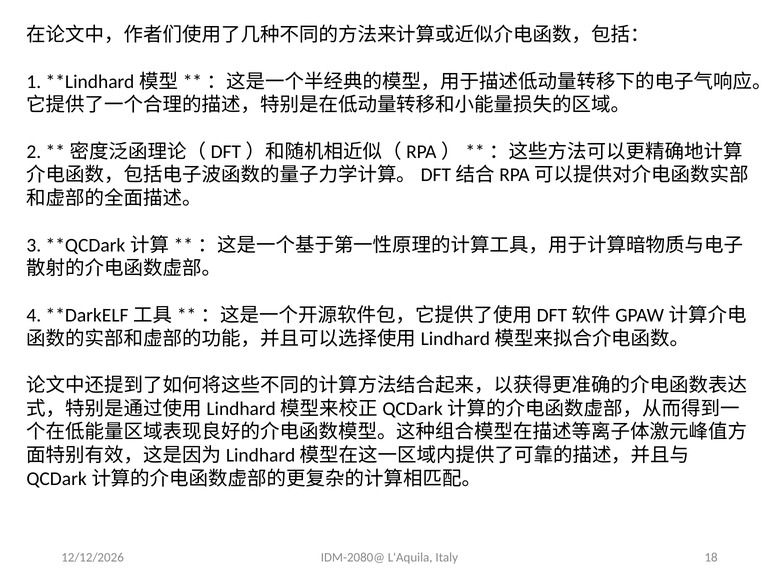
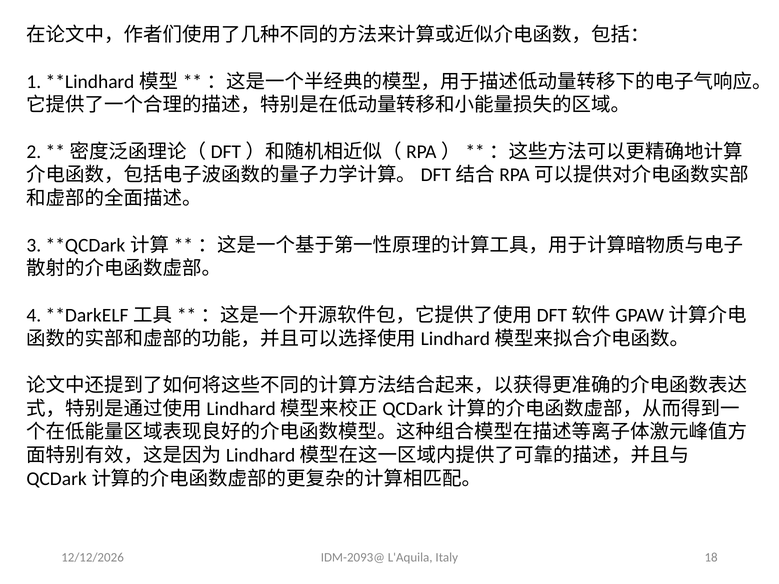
IDM-2080@: IDM-2080@ -> IDM-2093@ (353, 558)
